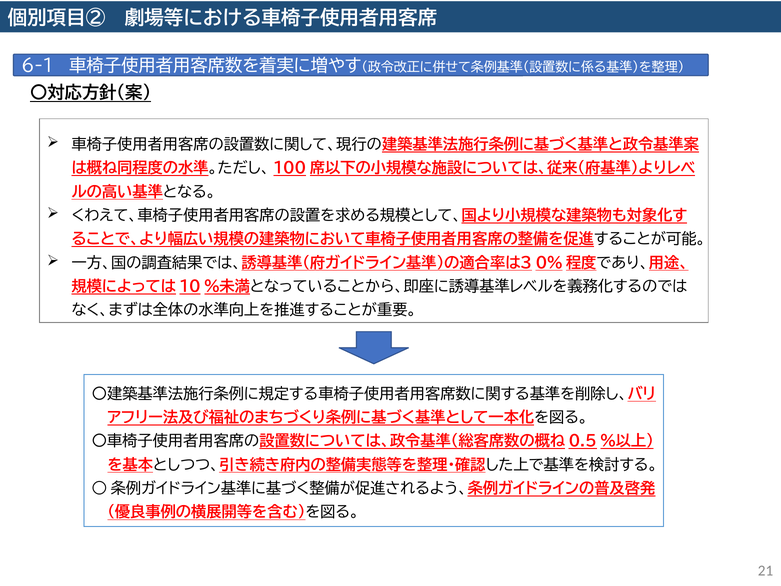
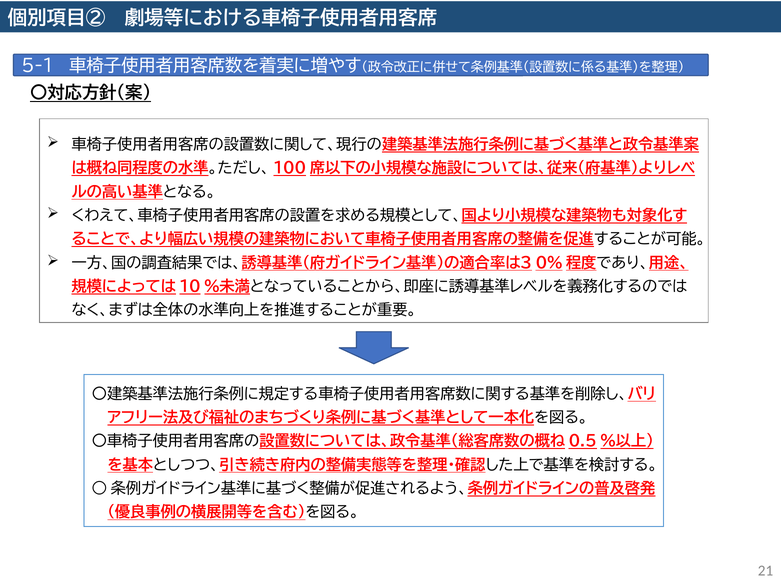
6-1: 6-1 -> 5-1 (37, 66)
